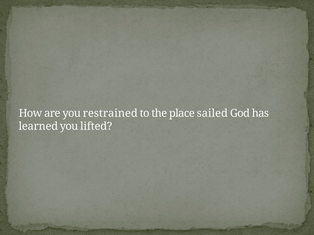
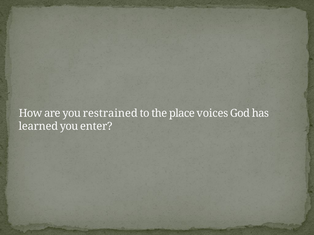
sailed: sailed -> voices (212, 114)
lifted: lifted -> enter (96, 127)
